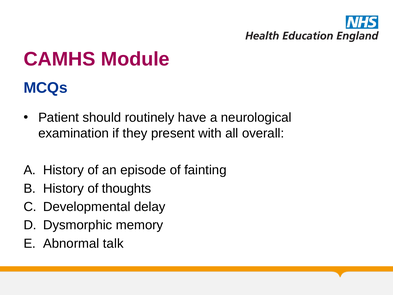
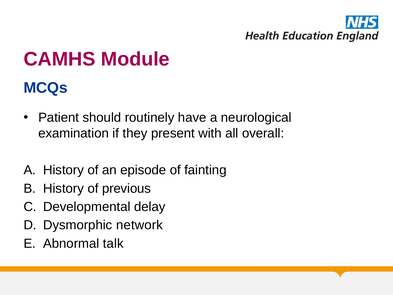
thoughts: thoughts -> previous (127, 188)
memory: memory -> network (140, 225)
